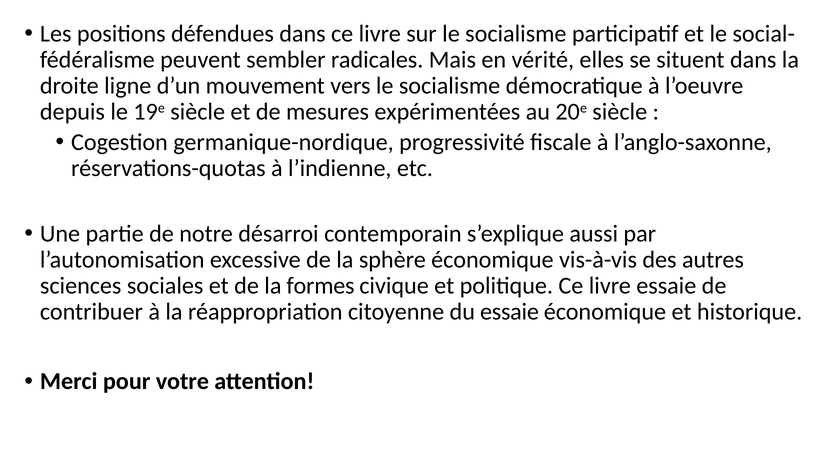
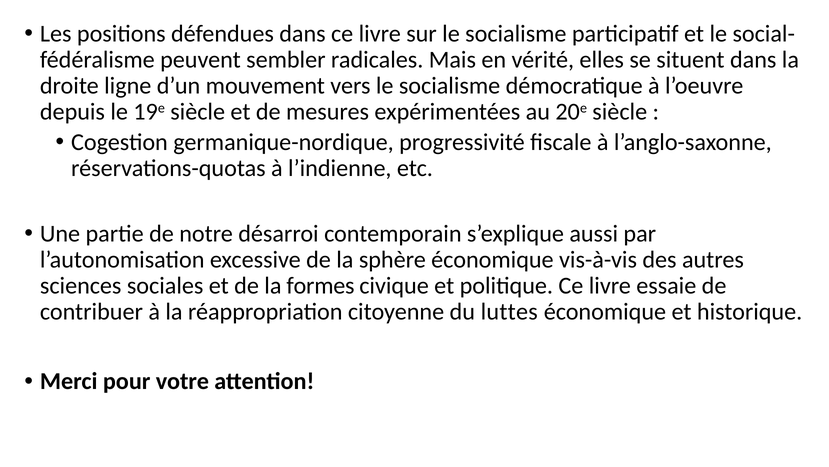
du essaie: essaie -> luttes (509, 311)
